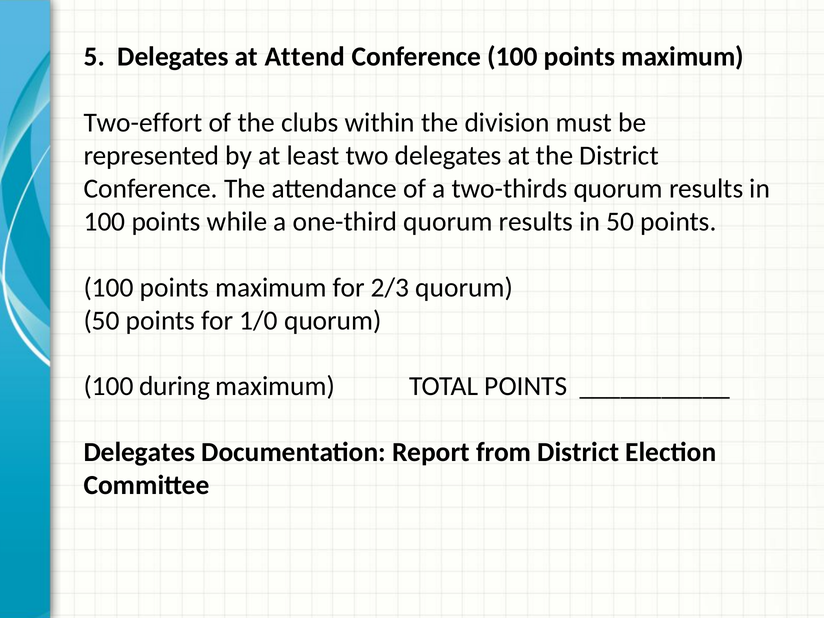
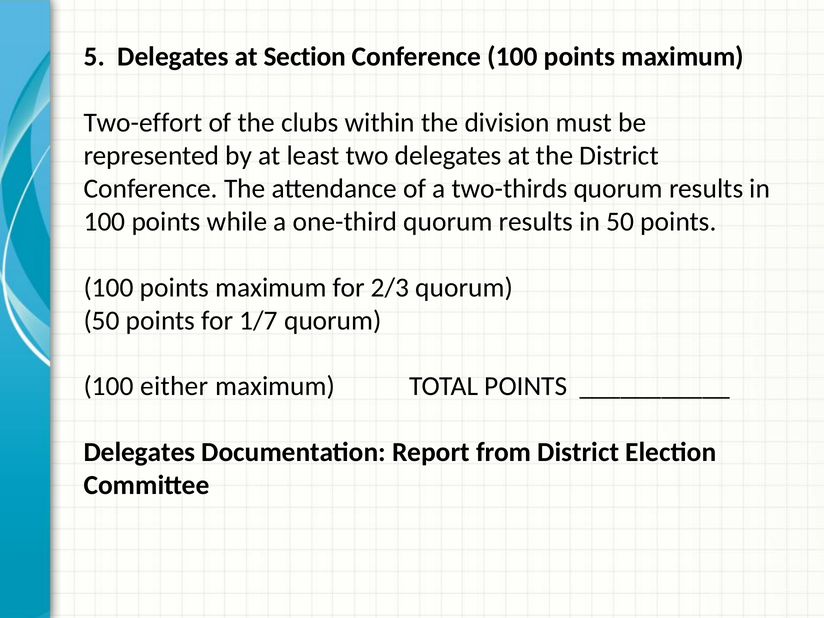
Attend: Attend -> Section (305, 57)
1/0: 1/0 -> 1/7 (259, 320)
during: during -> either (174, 386)
